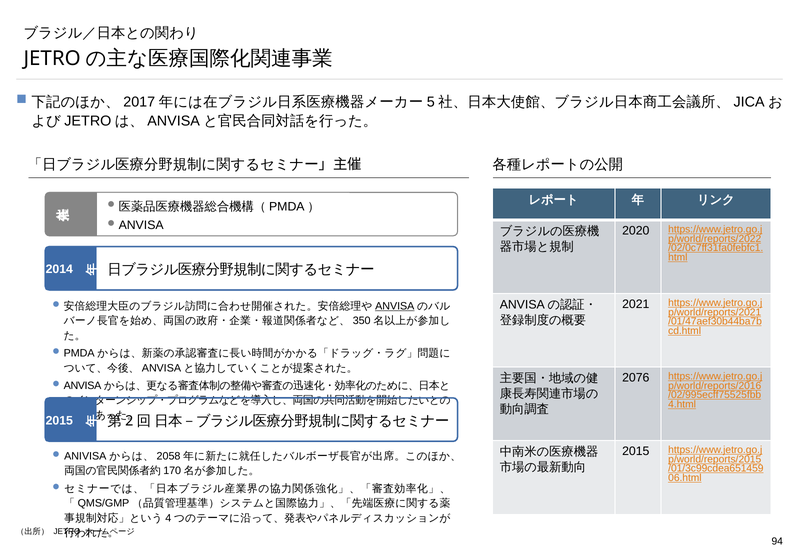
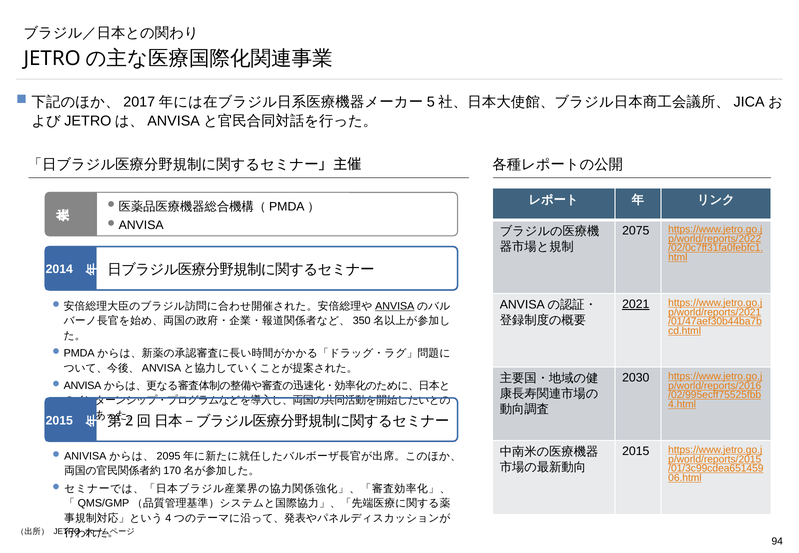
2020: 2020 -> 2075 (636, 231)
2021 underline: none -> present (636, 304)
2076: 2076 -> 2030 (636, 378)
2058: 2058 -> 2095 (169, 456)
